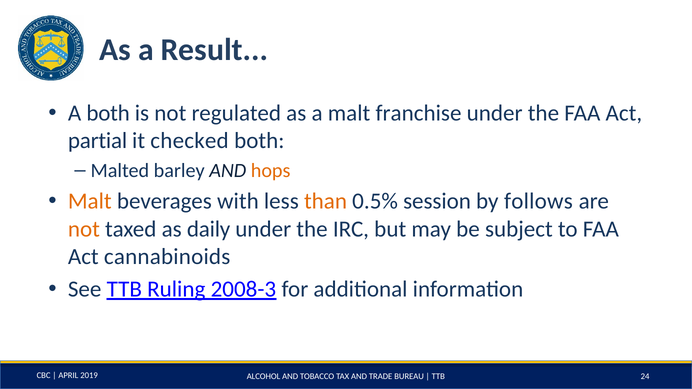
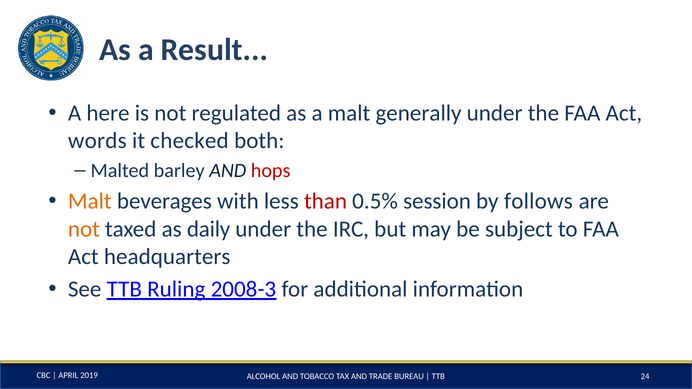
A both: both -> here (108, 113)
franchise: franchise -> generally (419, 113)
partial: partial -> words (97, 141)
hops colour: orange -> red (271, 171)
than colour: orange -> red (326, 201)
cannabinoids: cannabinoids -> headquarters (167, 257)
